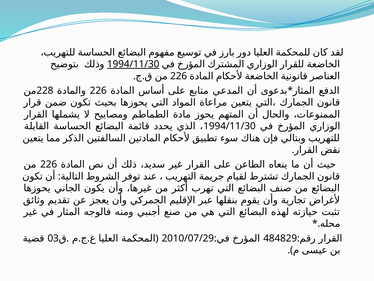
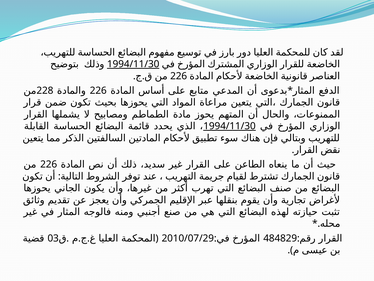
1994/11/30 underline: none -> present (230, 126)
